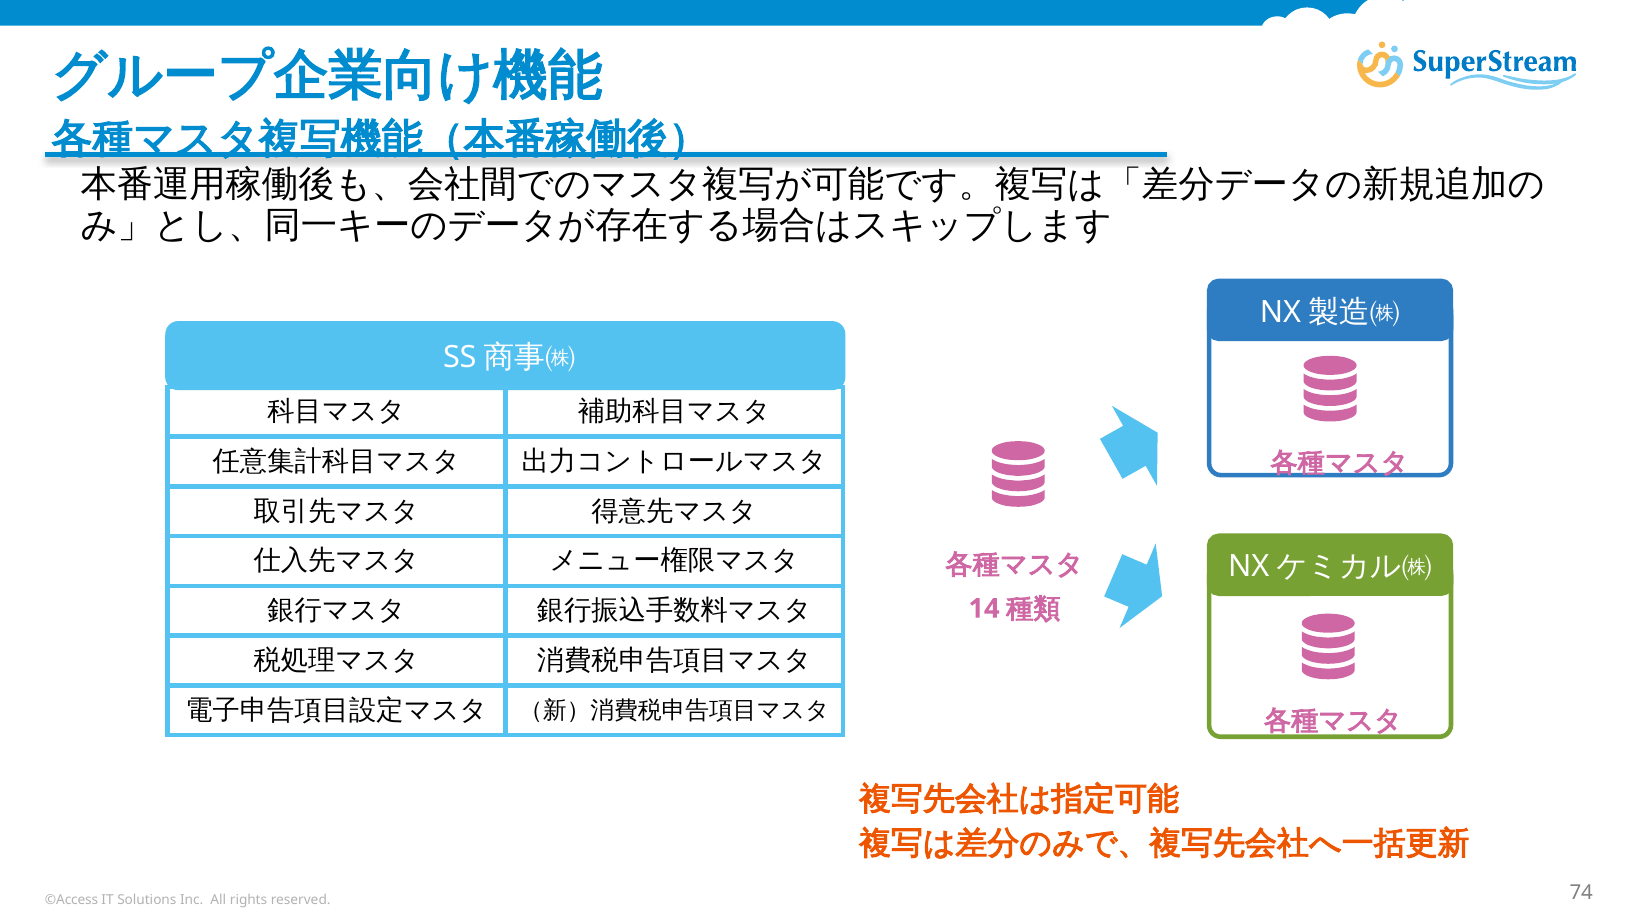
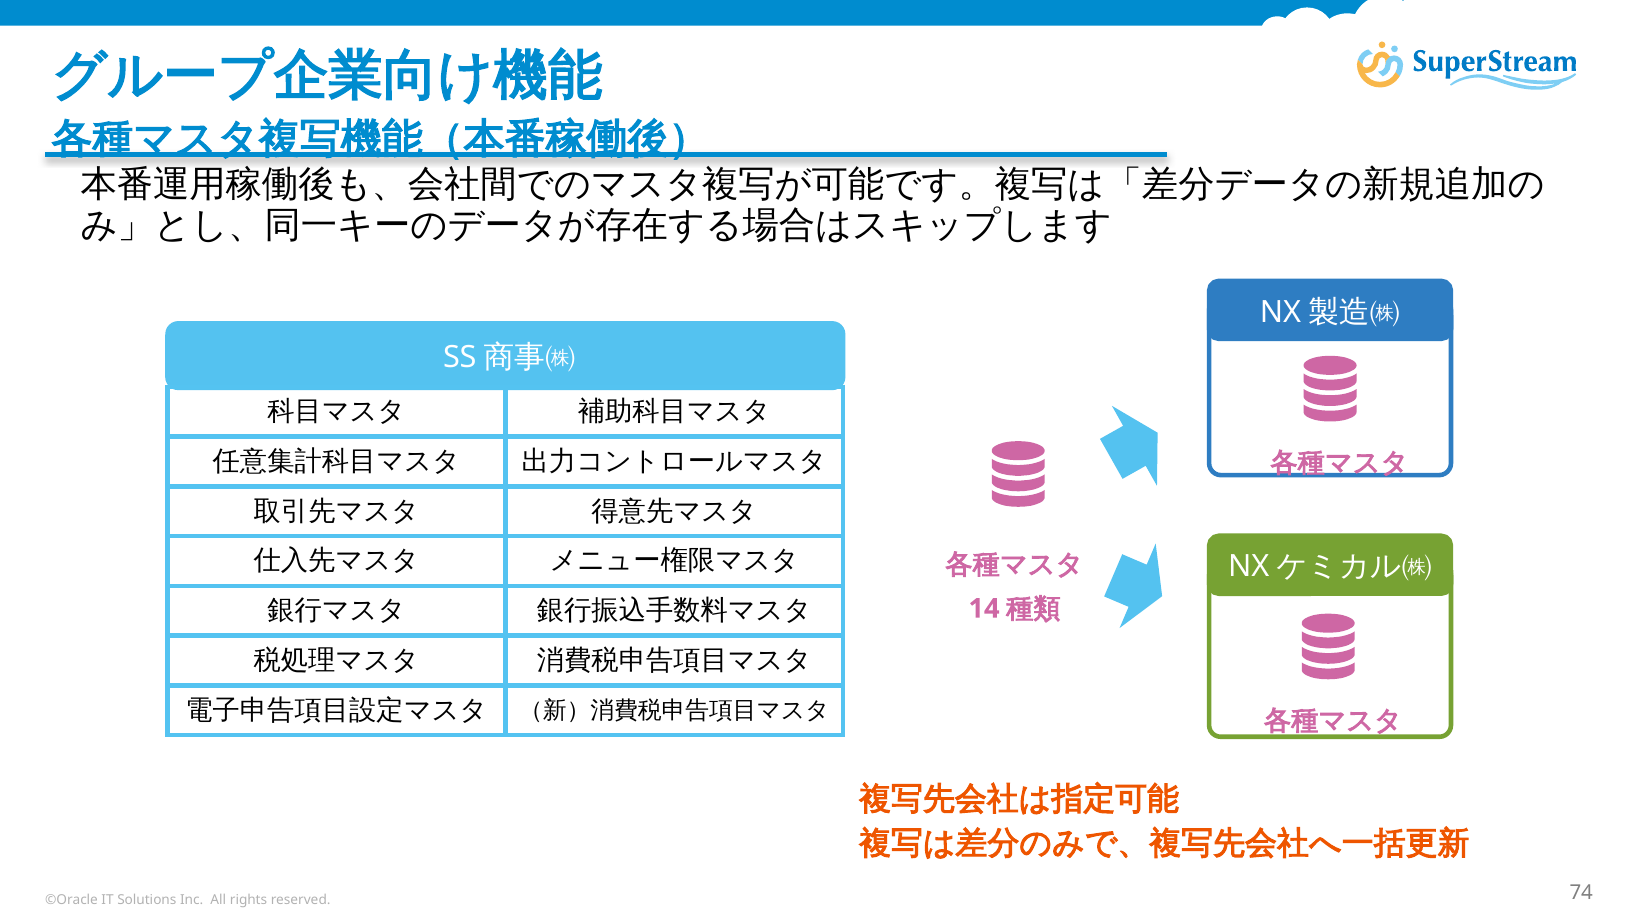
©Access: ©Access -> ©Oracle (72, 900)
